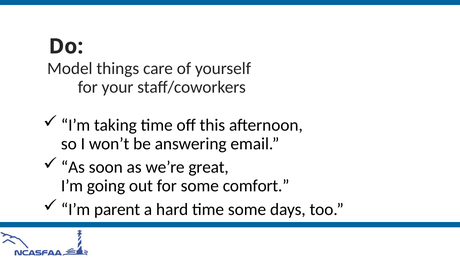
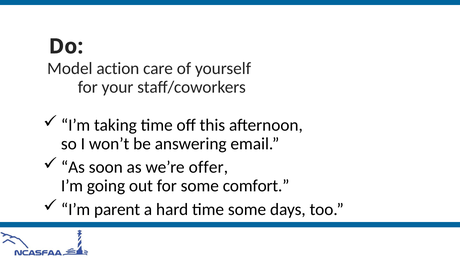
things: things -> action (118, 68)
great: great -> offer (208, 167)
